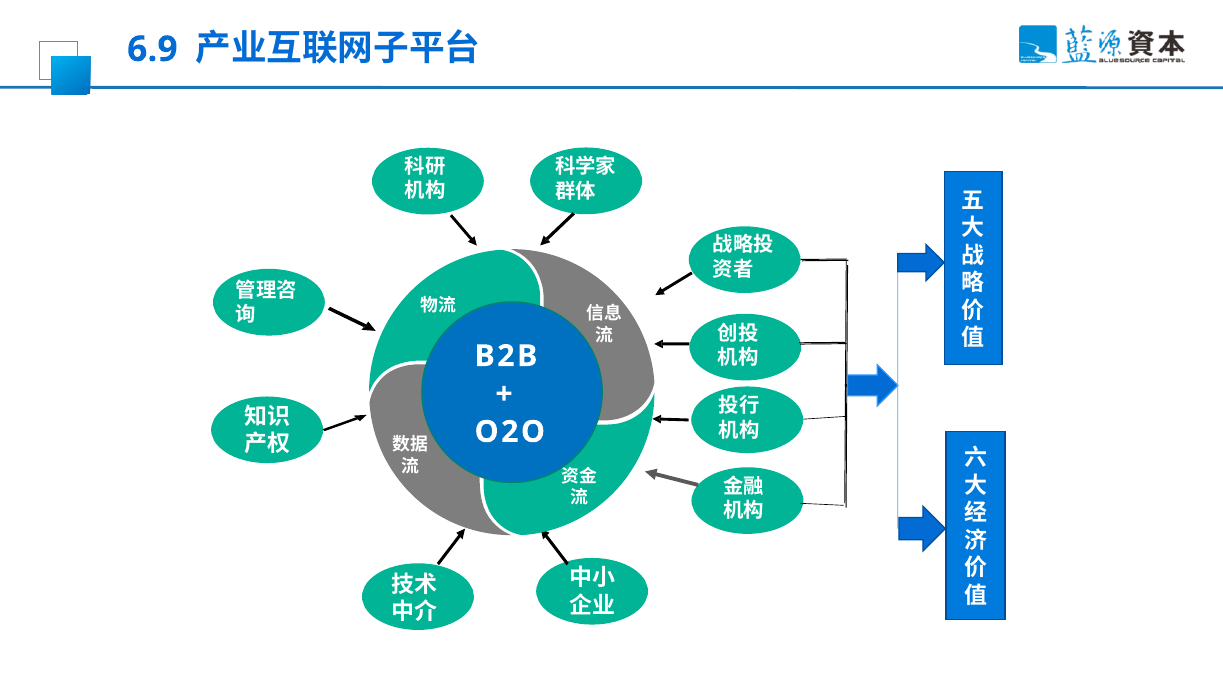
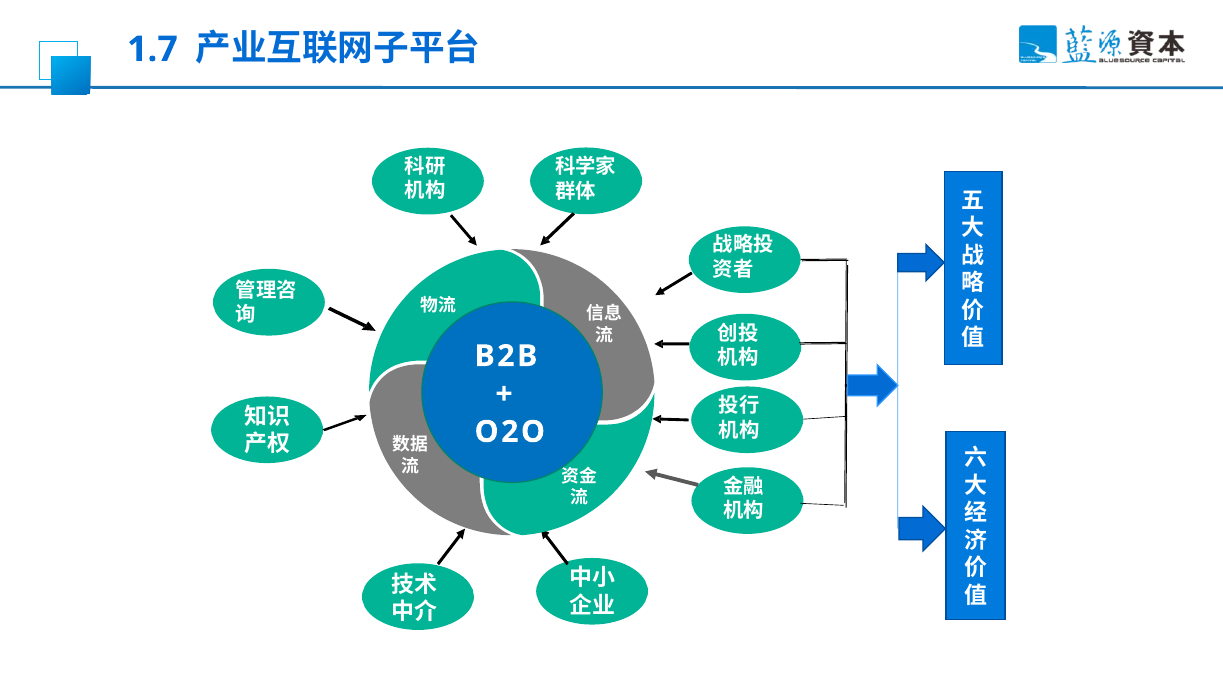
6.9: 6.9 -> 1.7 (152, 49)
